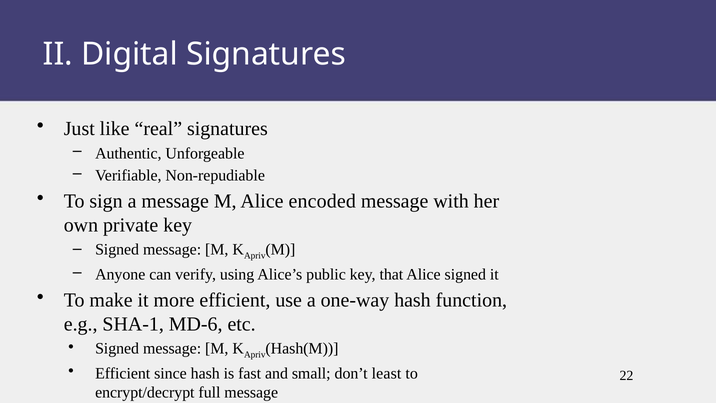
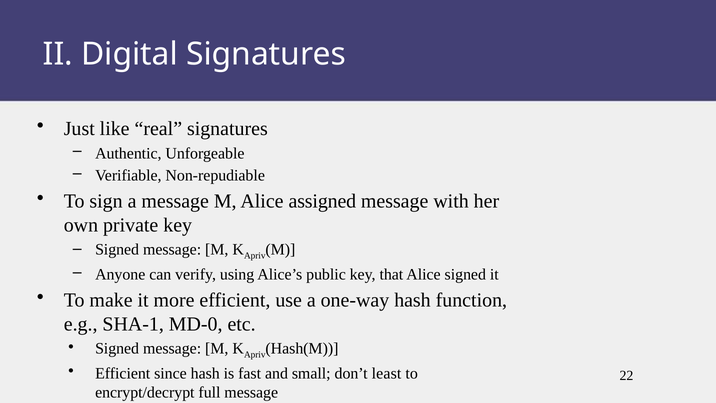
encoded: encoded -> assigned (322, 201)
MD-6: MD-6 -> MD-0 (196, 324)
